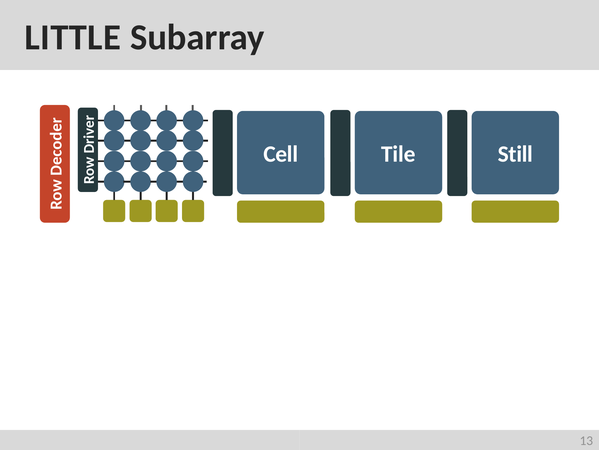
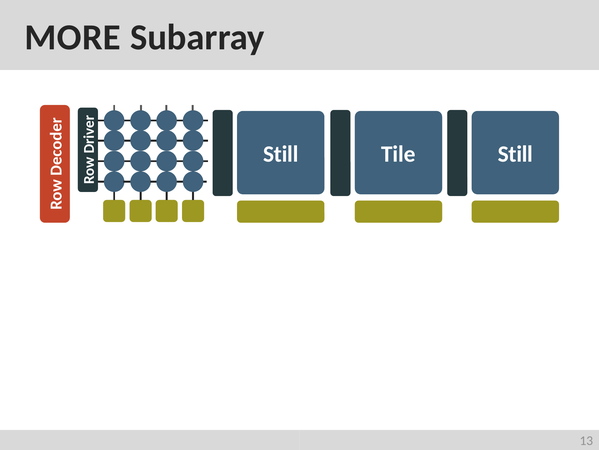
LITTLE: LITTLE -> MORE (73, 37)
Cell: Cell -> Still (281, 154)
